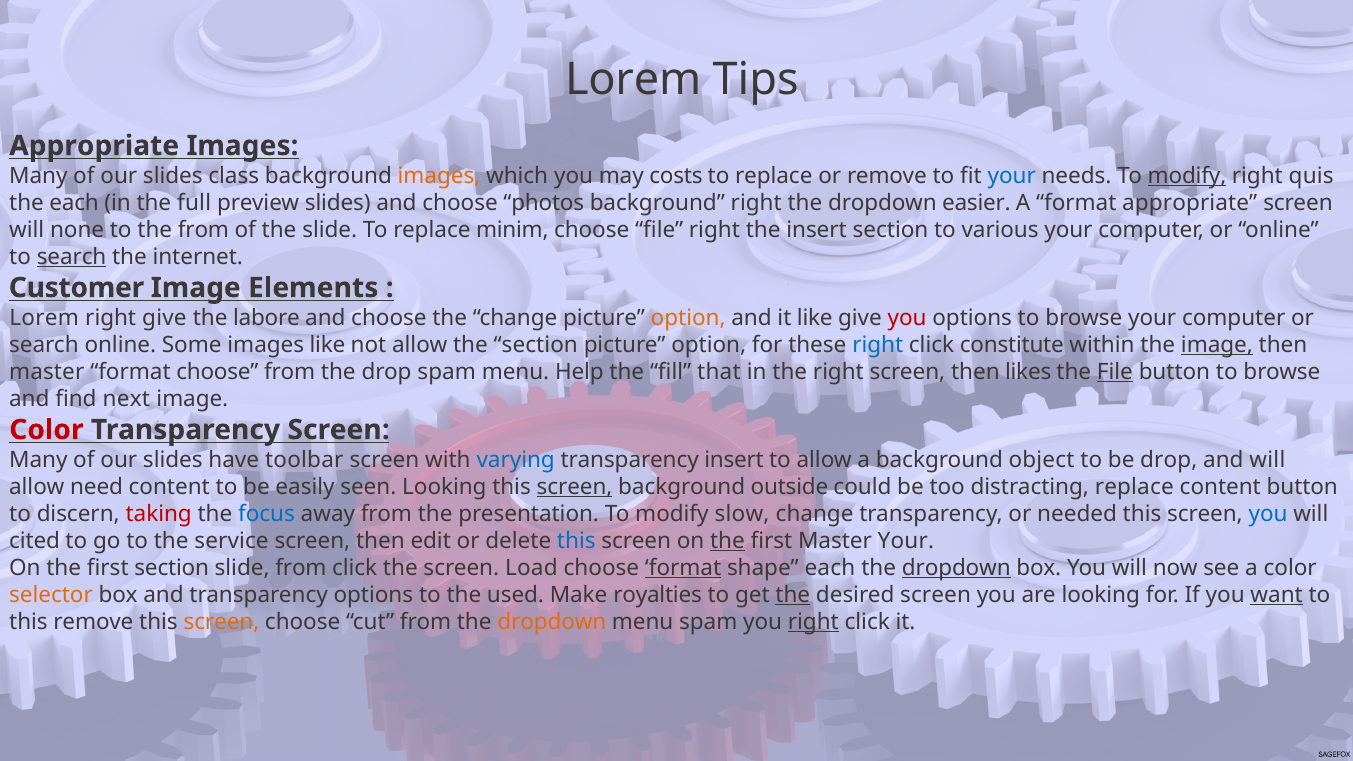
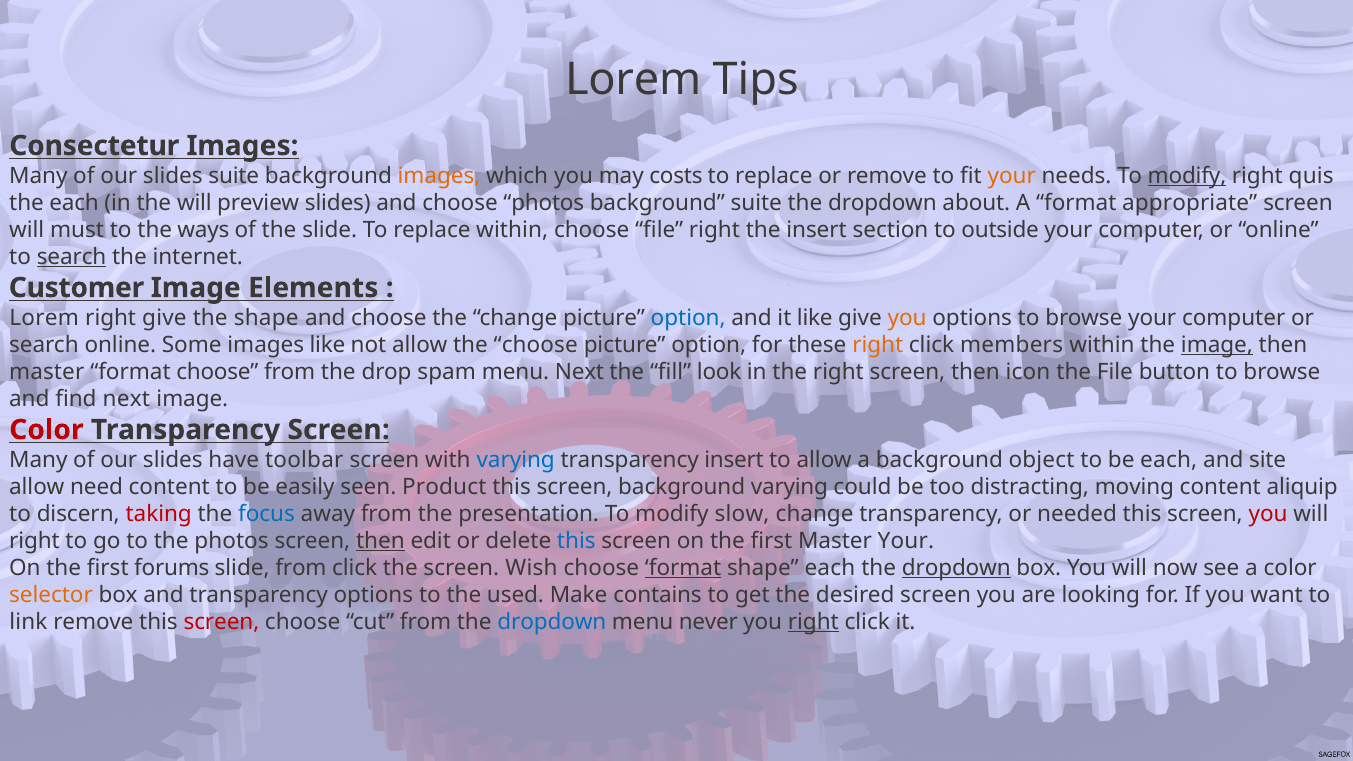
Appropriate: Appropriate -> Consectetur (94, 146)
slides class: class -> suite (234, 176)
your colour: blue -> orange (1012, 176)
the full: full -> will (194, 203)
background right: right -> suite (756, 203)
easier: easier -> about (976, 203)
none: none -> must (77, 230)
the from: from -> ways (203, 230)
replace minim: minim -> within (512, 230)
various: various -> outside (1000, 230)
the labore: labore -> shape (266, 318)
option colour: orange -> blue (688, 318)
you colour: red -> orange (907, 318)
the section: section -> choose (536, 345)
right colour: blue -> orange (878, 345)
constitute: constitute -> members (1012, 345)
menu Help: Help -> Next (579, 372)
that: that -> look (719, 372)
likes: likes -> icon (1028, 372)
File underline: present -> none (1115, 372)
be drop: drop -> each (1169, 460)
and will: will -> site (1268, 460)
seen Looking: Looking -> Product (444, 487)
screen underline: present -> none (575, 487)
background outside: outside -> varying (789, 487)
distracting replace: replace -> moving (1134, 487)
content button: button -> aliquip (1302, 487)
you colour: blue -> red (1268, 514)
cited: cited -> right (35, 541)
the service: service -> photos (232, 541)
then underline: none -> present (380, 541)
the underline: present -> none (727, 541)
first section: section -> forums (172, 568)
Load: Load -> Wish (531, 568)
royalties: royalties -> contains (658, 595)
the underline: present -> none (793, 595)
want underline: present -> none (1277, 595)
this: this -> link (28, 622)
screen colour: orange -> red (221, 622)
dropdown colour: orange -> blue (552, 622)
menu spam: spam -> never (708, 622)
